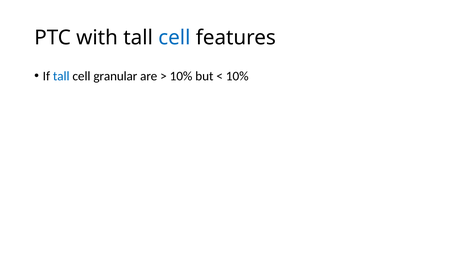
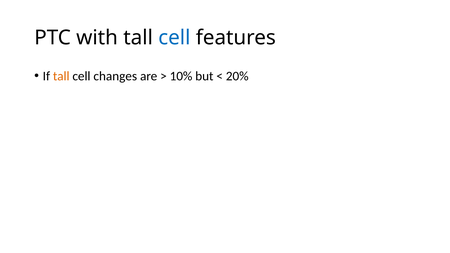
tall colour: blue -> orange (61, 76)
granular: granular -> changes (115, 76)
10%: 10% -> 20% (237, 76)
